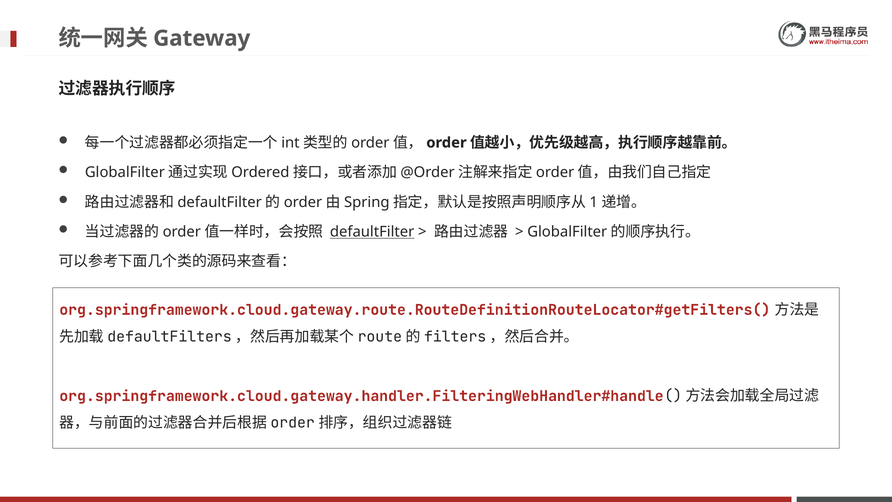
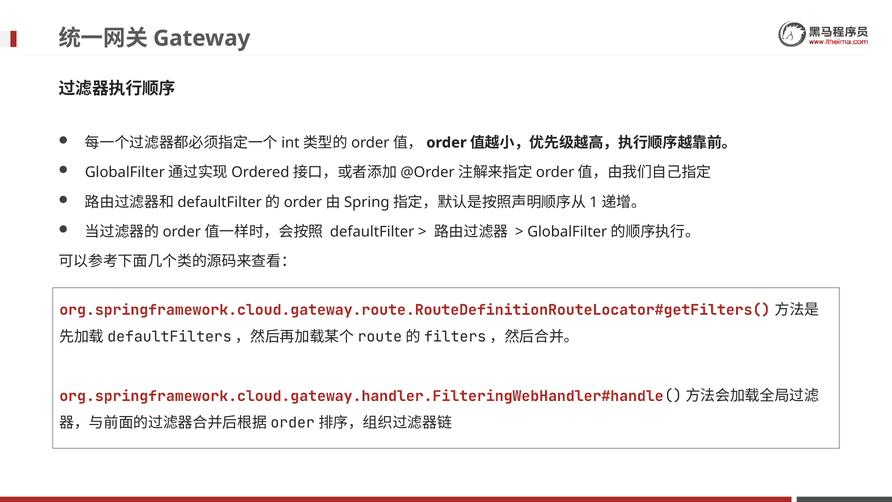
defaultFilter underline: present -> none (372, 232)
